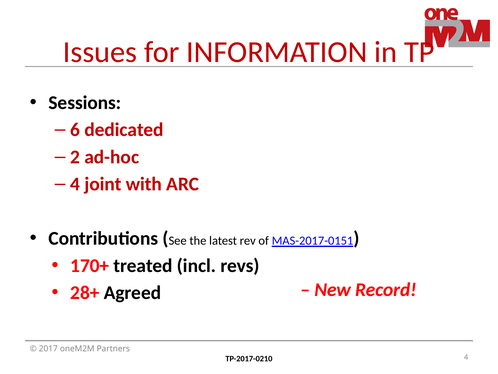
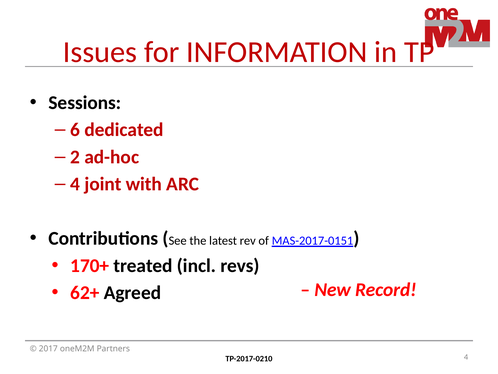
28+: 28+ -> 62+ (85, 293)
